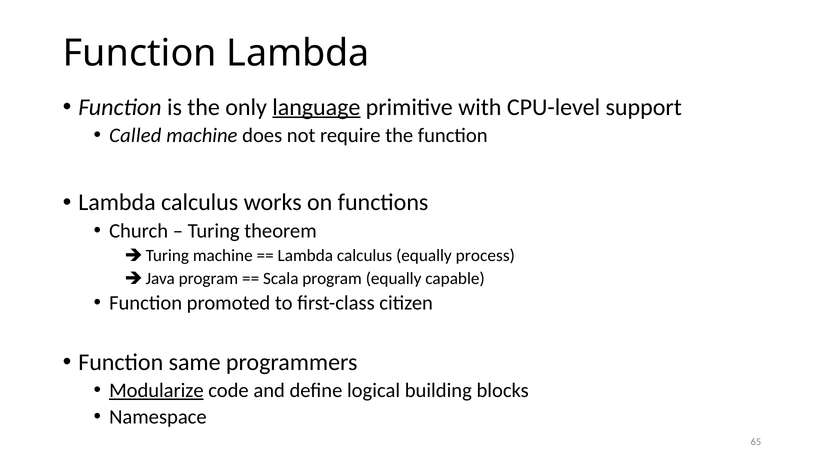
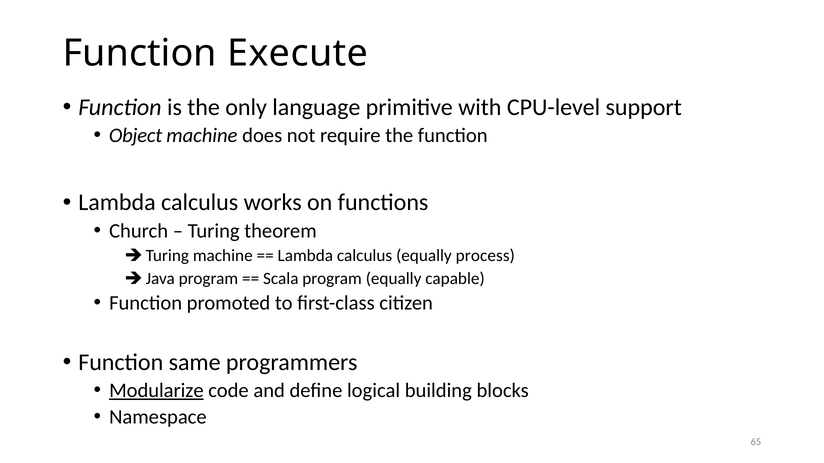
Function Lambda: Lambda -> Execute (298, 53)
language underline: present -> none (316, 107)
Called: Called -> Object (136, 136)
